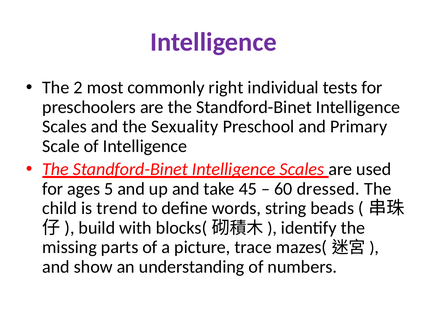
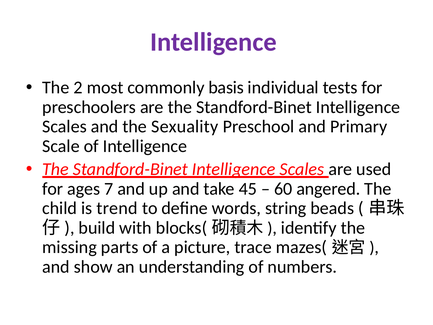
right: right -> basis (226, 88)
5: 5 -> 7 (109, 189)
dressed: dressed -> angered (328, 189)
